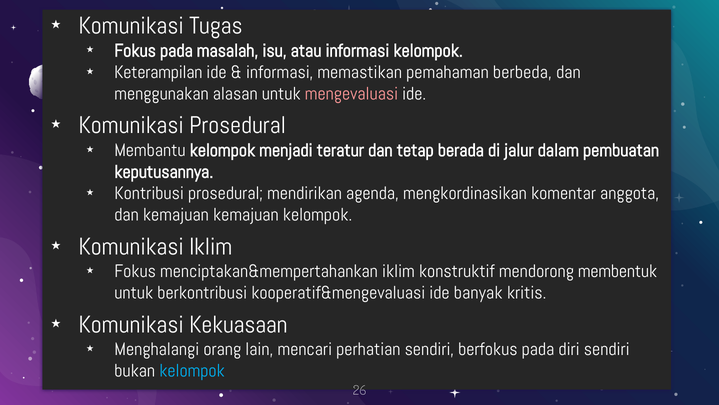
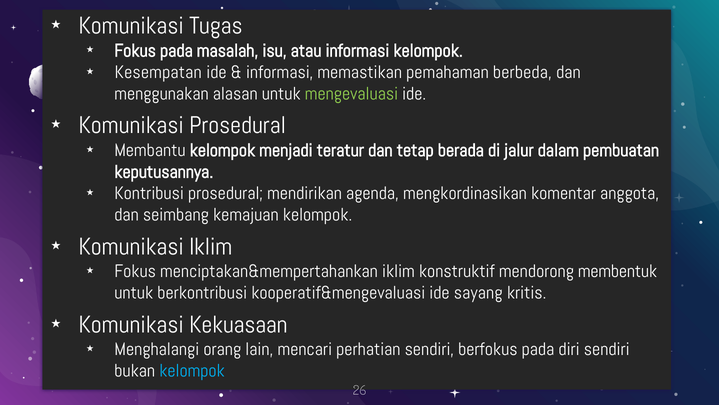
Keterampilan: Keterampilan -> Kesempatan (158, 72)
mengevaluasi colour: pink -> light green (351, 94)
dan kemajuan: kemajuan -> seimbang (176, 215)
banyak: banyak -> sayang (478, 293)
